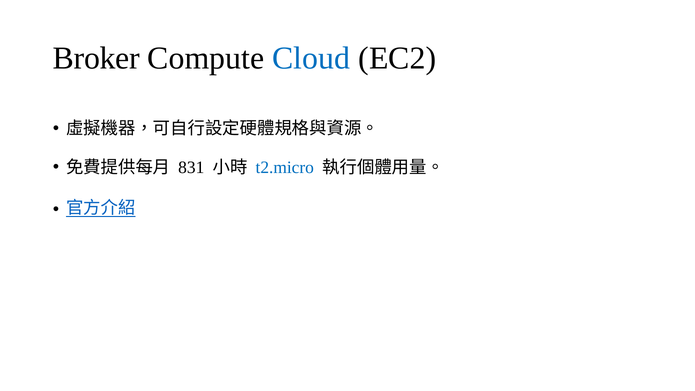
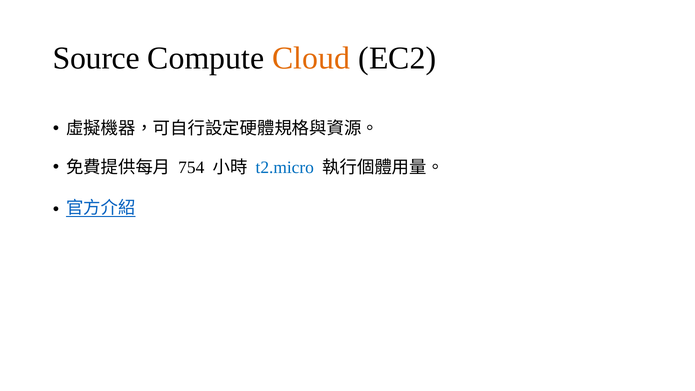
Broker: Broker -> Source (96, 58)
Cloud colour: blue -> orange (311, 58)
831: 831 -> 754 (191, 167)
